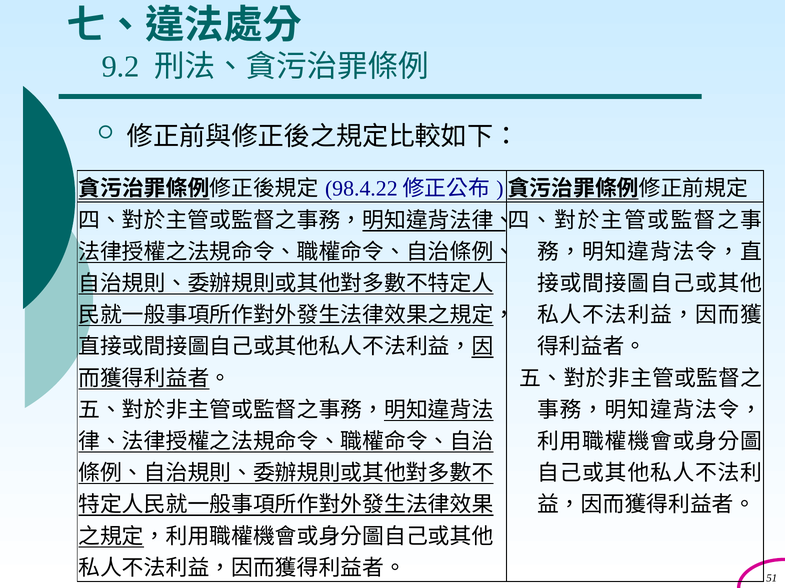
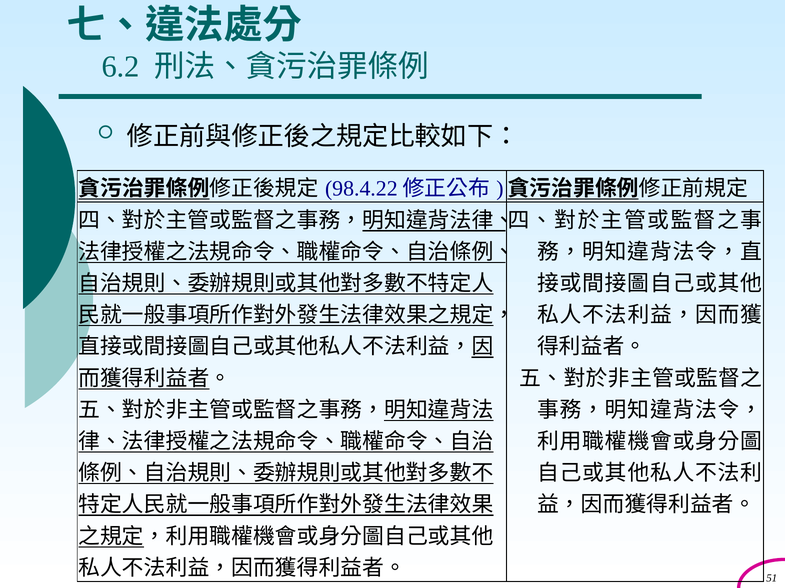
9.2: 9.2 -> 6.2 (121, 67)
